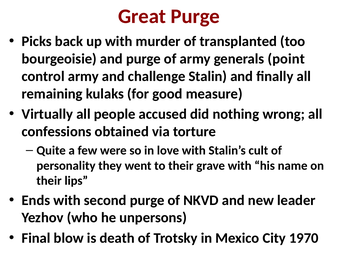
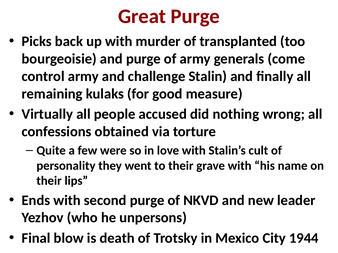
point: point -> come (286, 59)
1970: 1970 -> 1944 (304, 239)
